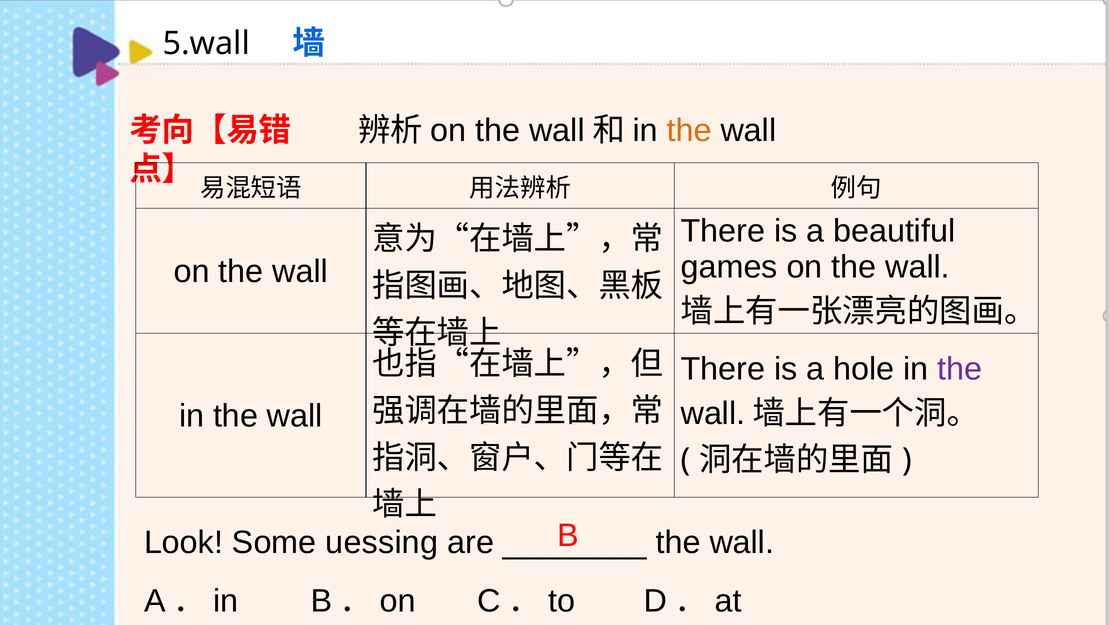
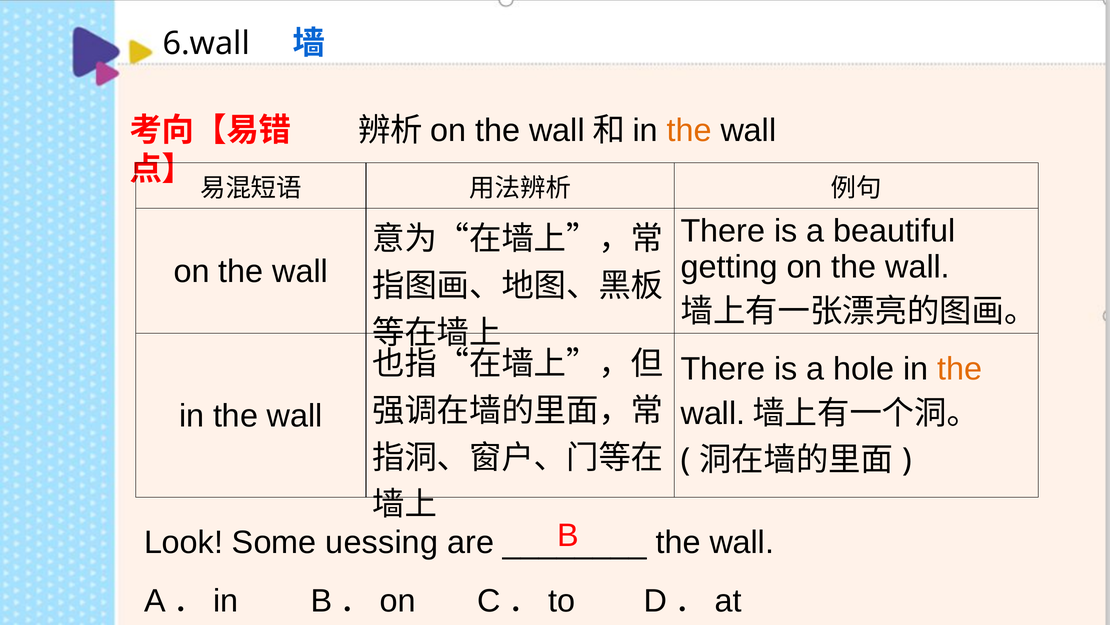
5.wall: 5.wall -> 6.wall (206, 43)
games: games -> getting (729, 267)
the colour: purple -> orange (960, 369)
